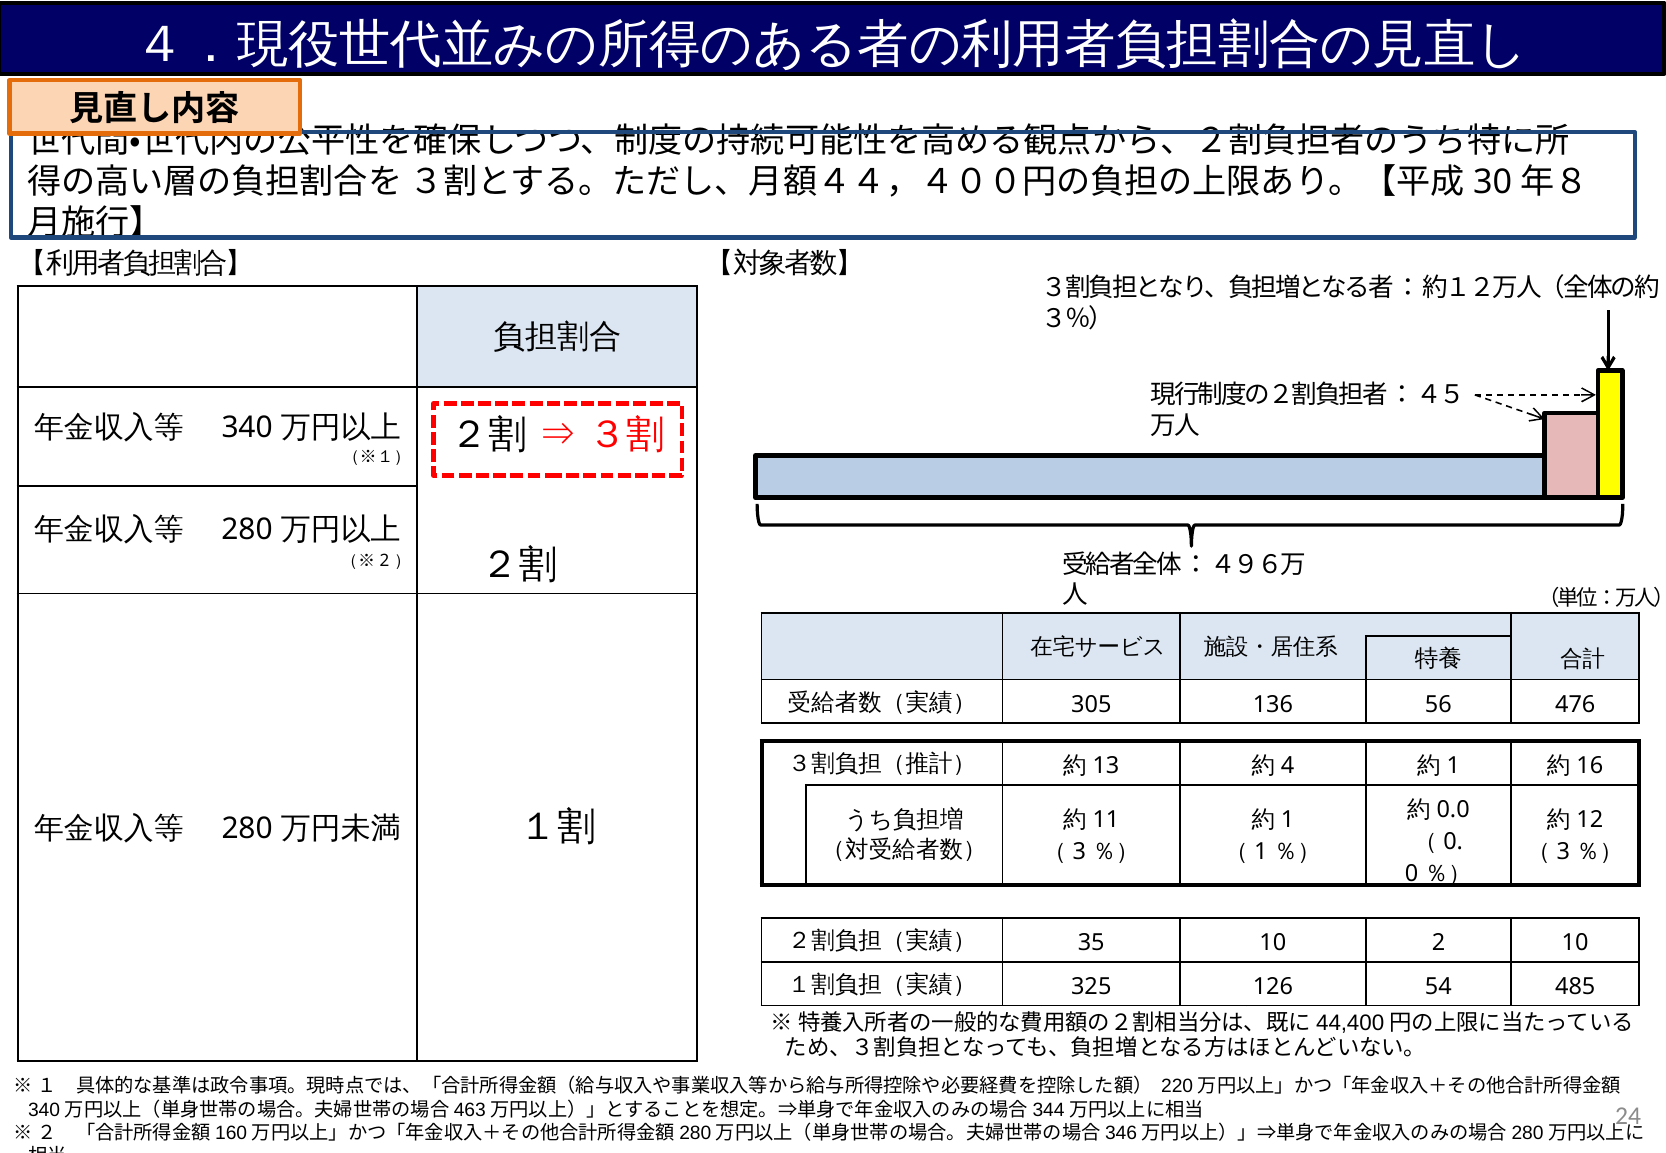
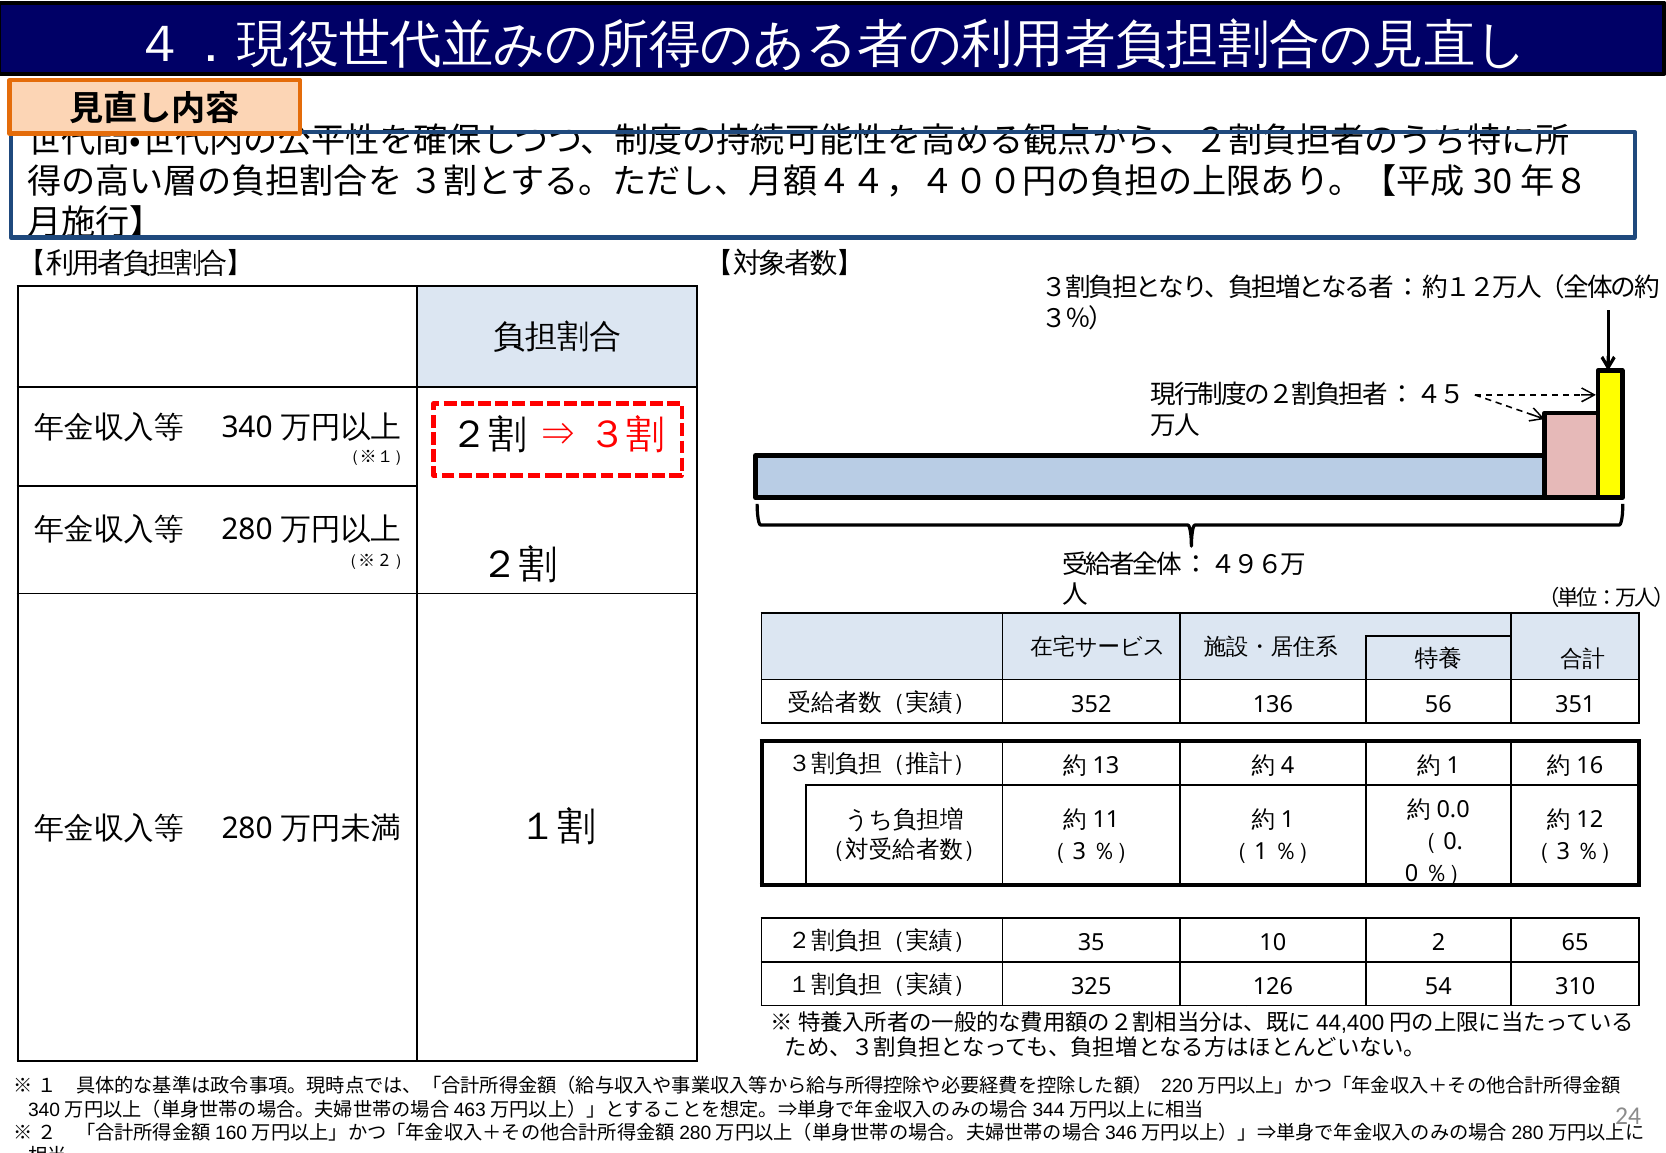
305: 305 -> 352 (1091, 705)
476: 476 -> 351 (1575, 705)
2 10: 10 -> 65 (1575, 944)
485: 485 -> 310 (1575, 987)
